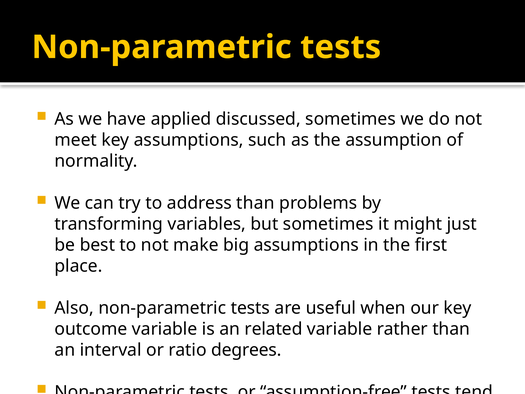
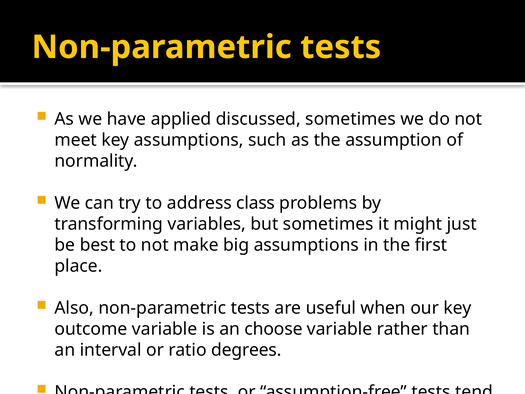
address than: than -> class (256, 203)
related: related -> choose (274, 329)
